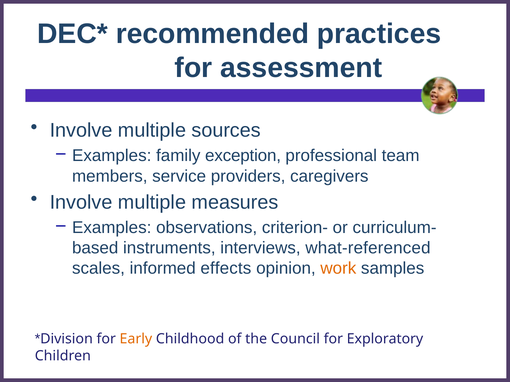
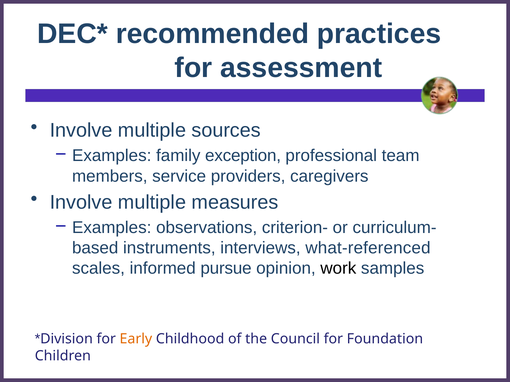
effects: effects -> pursue (226, 269)
work colour: orange -> black (338, 269)
Exploratory: Exploratory -> Foundation (385, 339)
